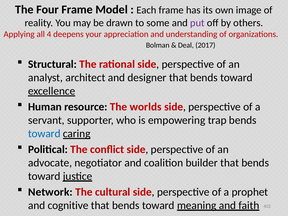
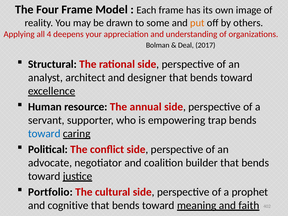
put colour: purple -> orange (197, 23)
worlds: worlds -> annual (146, 107)
Network: Network -> Portfolio (50, 192)
